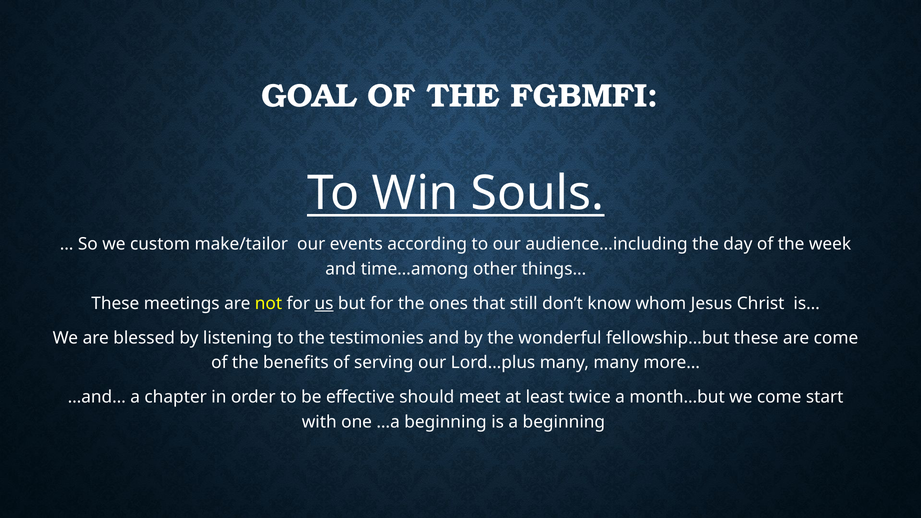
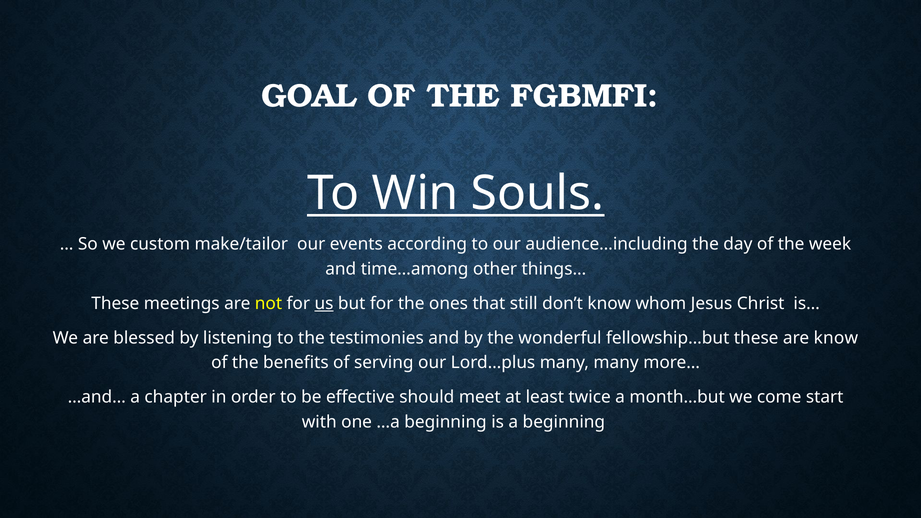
are come: come -> know (836, 338)
